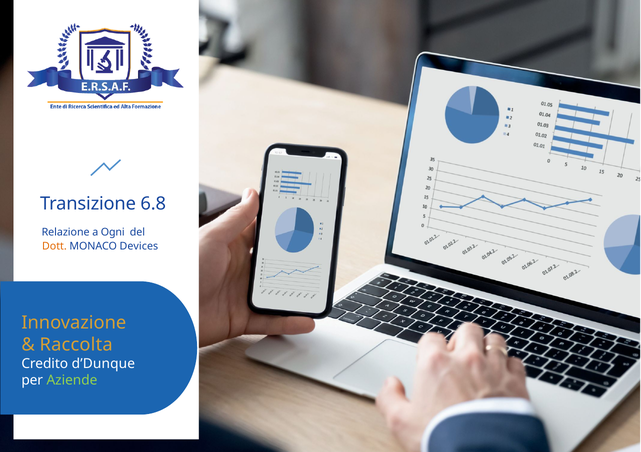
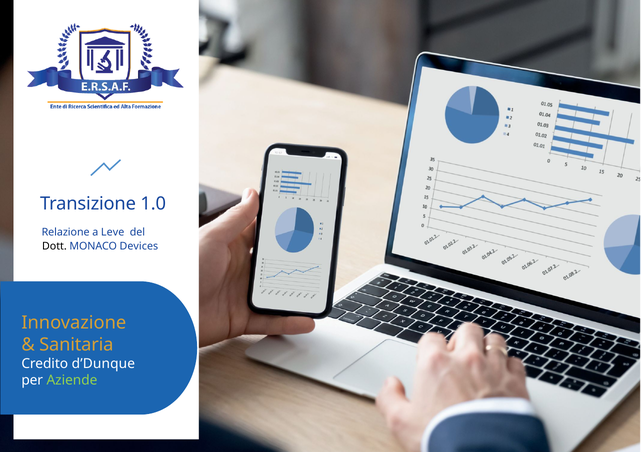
6.8: 6.8 -> 1.0 (153, 204)
Ogni: Ogni -> Leve (113, 232)
Dott colour: orange -> black (54, 247)
Raccolta: Raccolta -> Sanitaria (76, 345)
